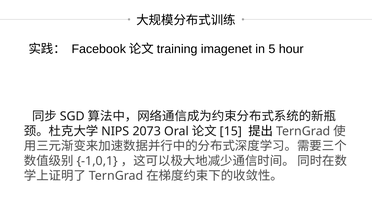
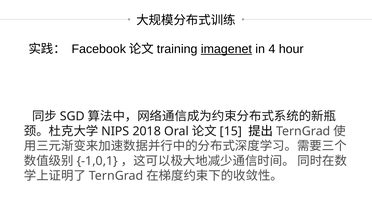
imagenet underline: none -> present (226, 49)
5: 5 -> 4 (272, 49)
2073: 2073 -> 2018 (147, 131)
